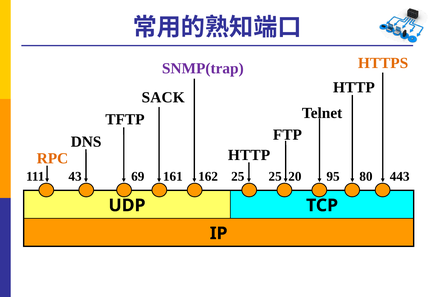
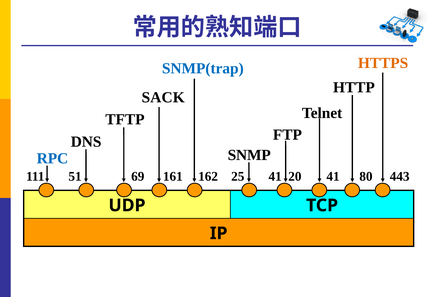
SNMP(trap colour: purple -> blue (203, 68)
HTTP: HTTP -> SNMP (249, 155)
RPC colour: orange -> blue (52, 158)
43: 43 -> 51 (75, 176)
25 25: 25 -> 41 (275, 176)
20 95: 95 -> 41 (333, 176)
